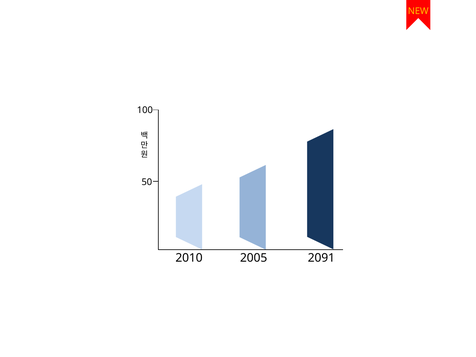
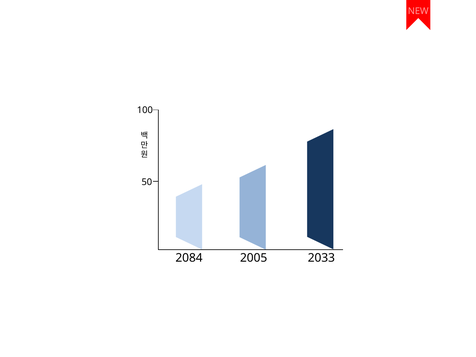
NEW colour: yellow -> pink (418, 11)
2010: 2010 -> 2084 (189, 258)
2091: 2091 -> 2033 (321, 258)
